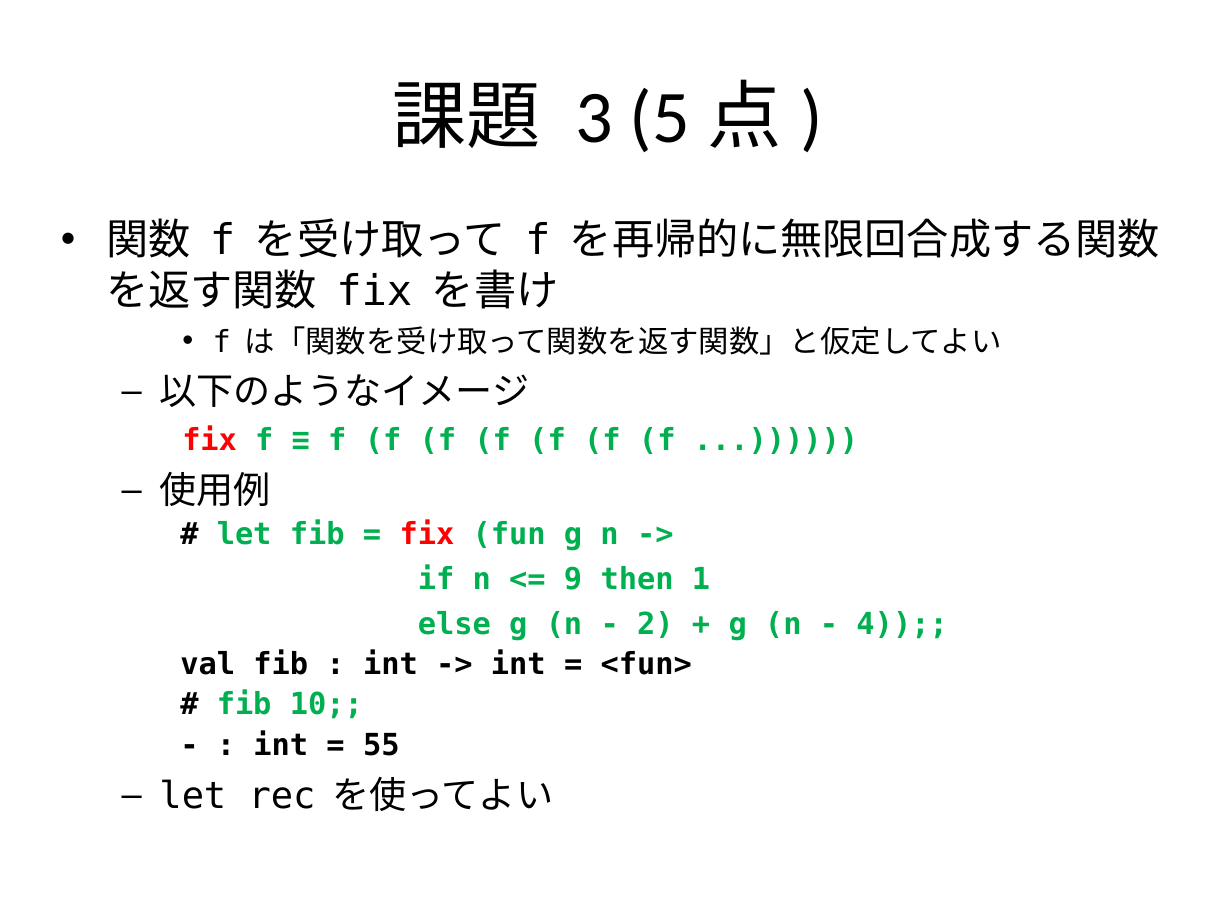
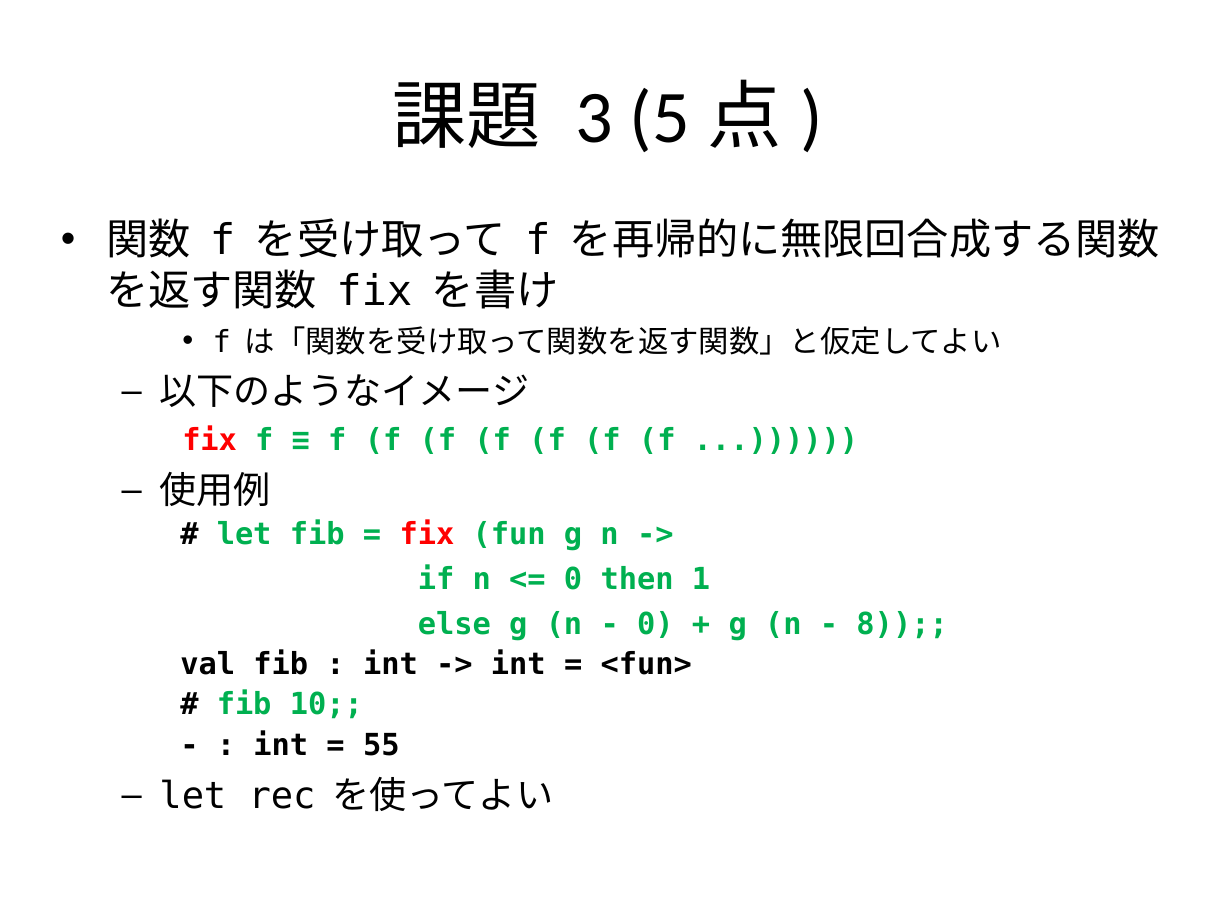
9: 9 -> 0 (573, 580)
2: 2 -> 0 (655, 624)
4: 4 -> 8 (902, 624)
